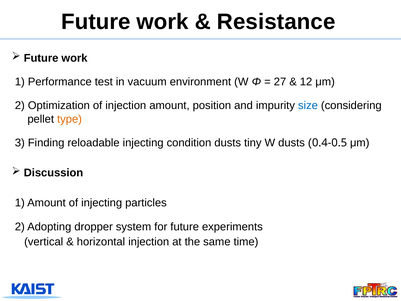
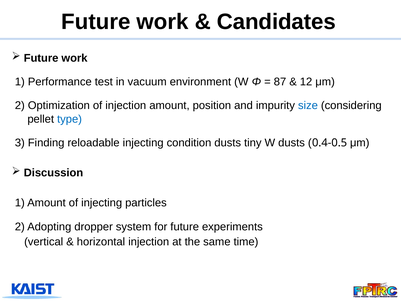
Resistance: Resistance -> Candidates (276, 22)
27: 27 -> 87 (280, 82)
type colour: orange -> blue (70, 119)
